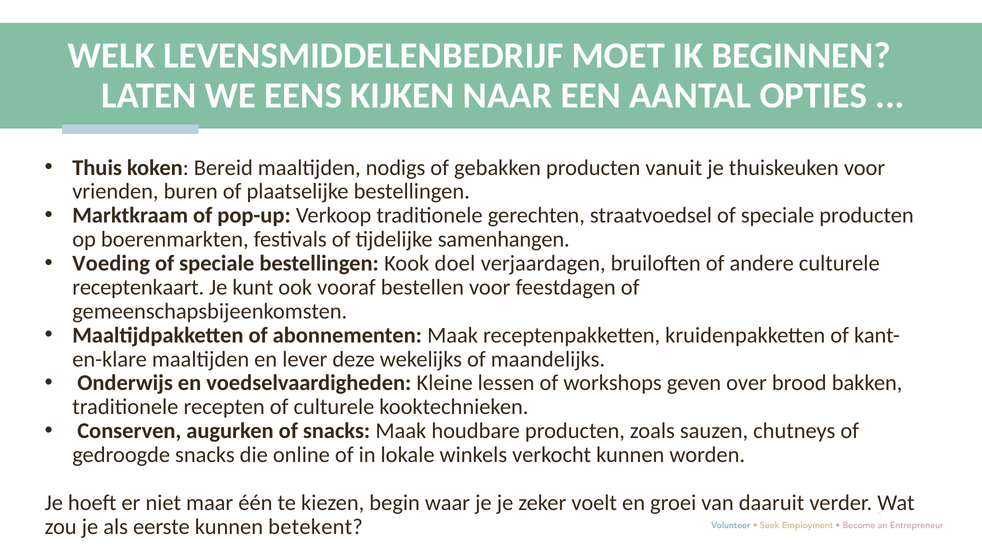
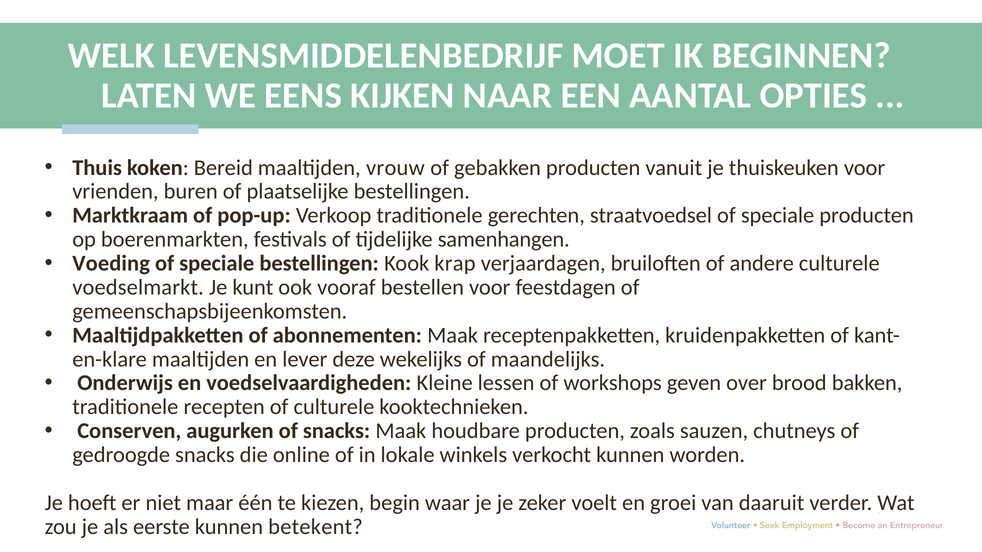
nodigs: nodigs -> vrouw (395, 168)
doel: doel -> krap (455, 264)
receptenkaart: receptenkaart -> voedselmarkt (138, 287)
